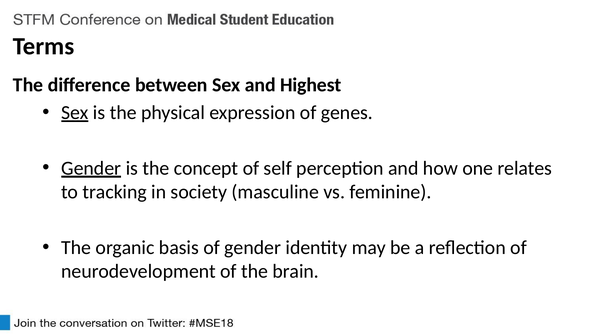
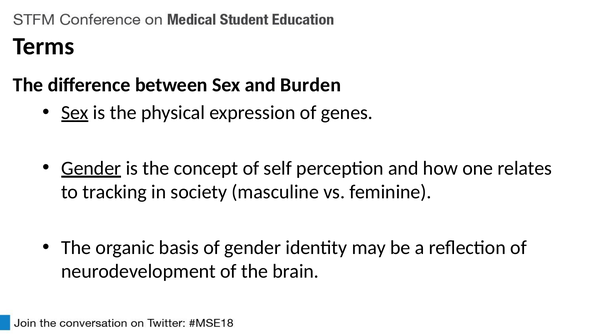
Highest: Highest -> Burden (311, 85)
